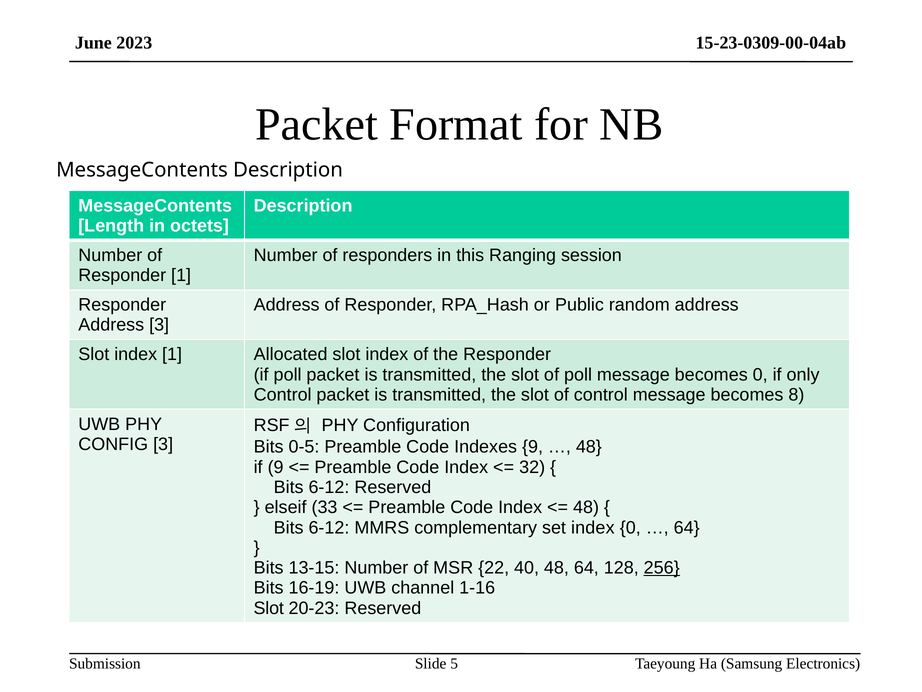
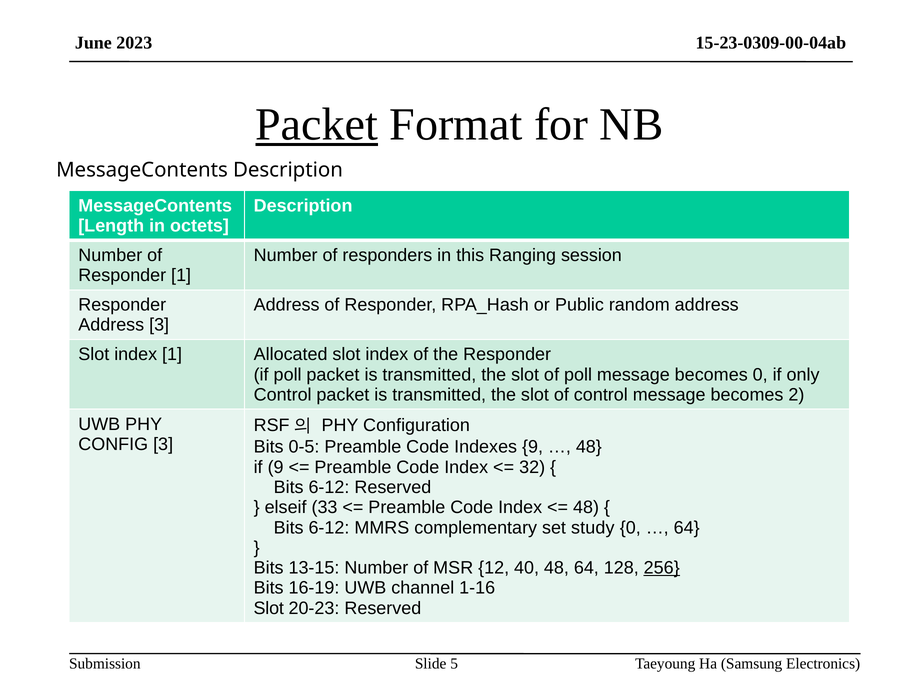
Packet underline: none -> present (317, 125)
8: 8 -> 2 (796, 394)
set index: index -> study (593, 527)
22: 22 -> 12 (494, 568)
